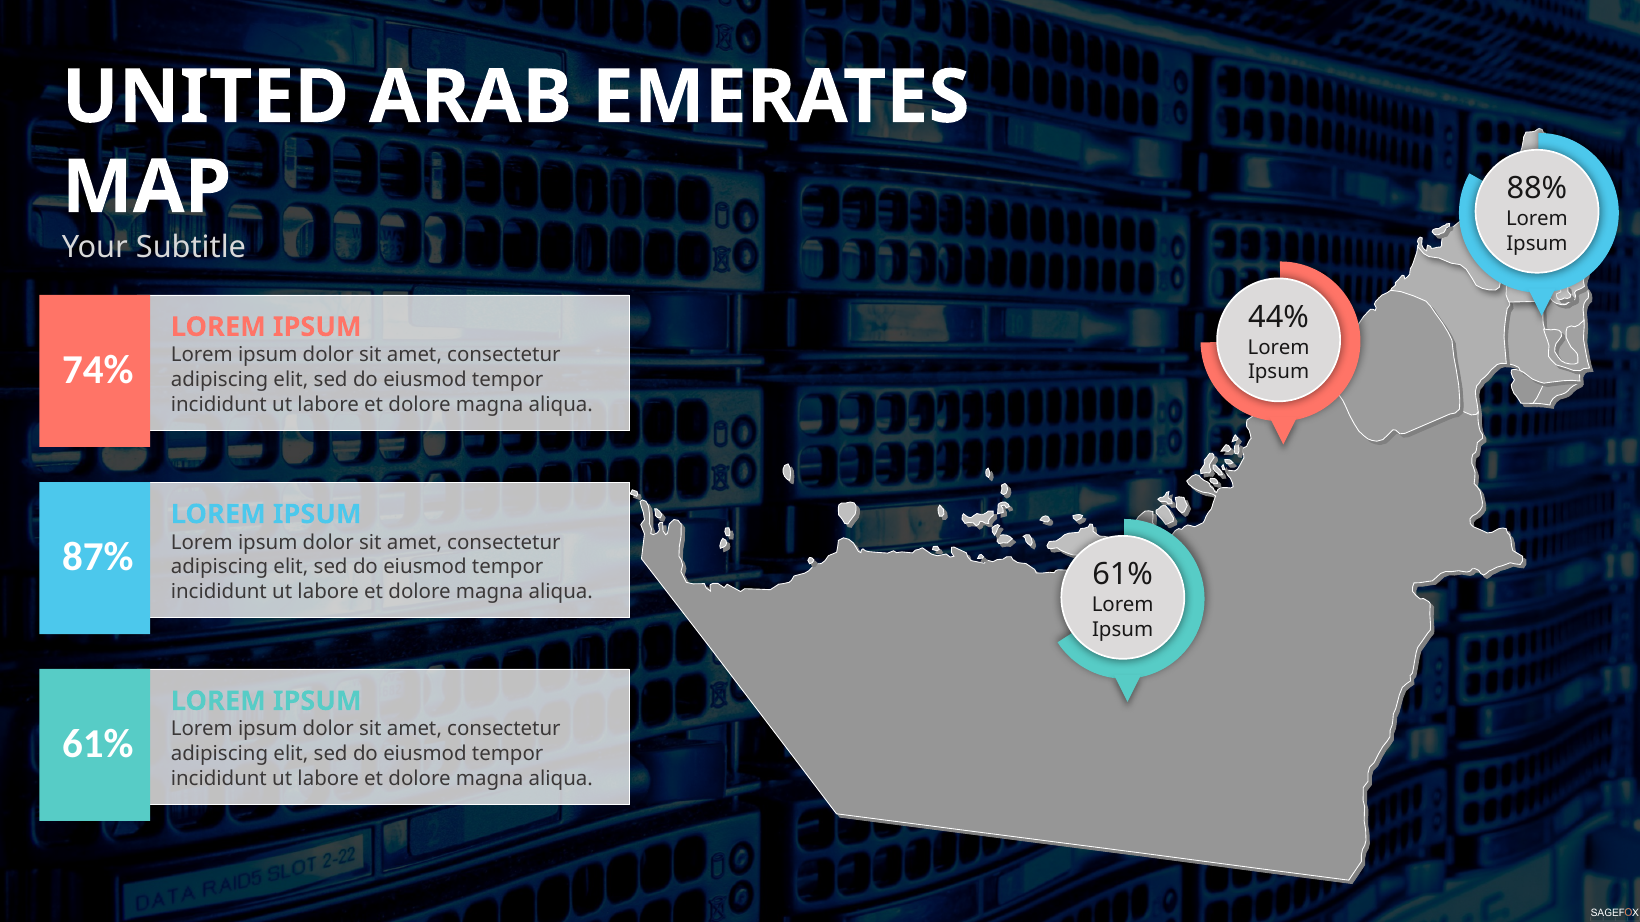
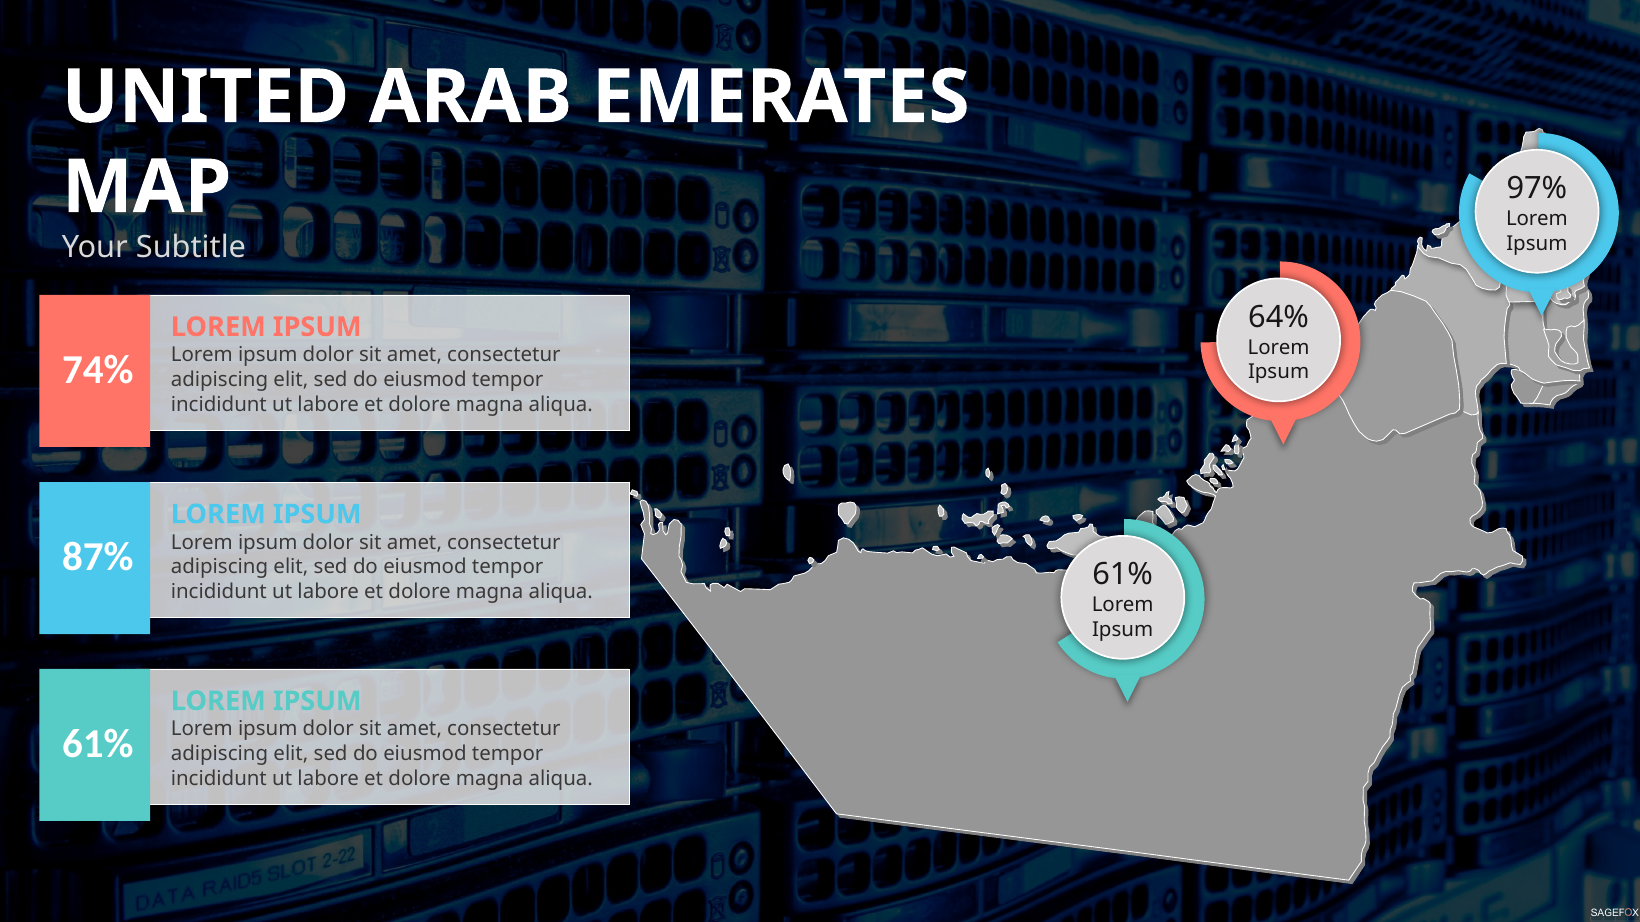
88%: 88% -> 97% (1537, 189)
44%: 44% -> 64% (1279, 318)
